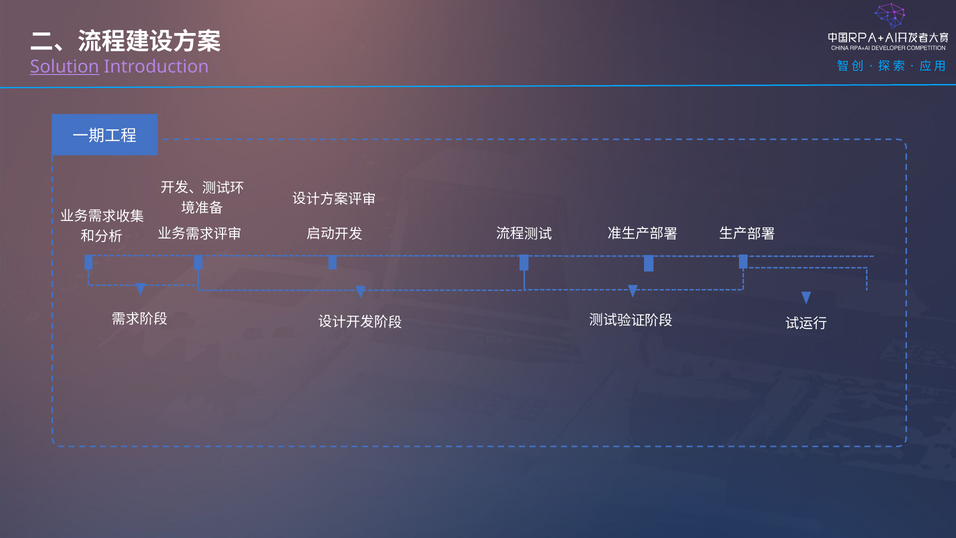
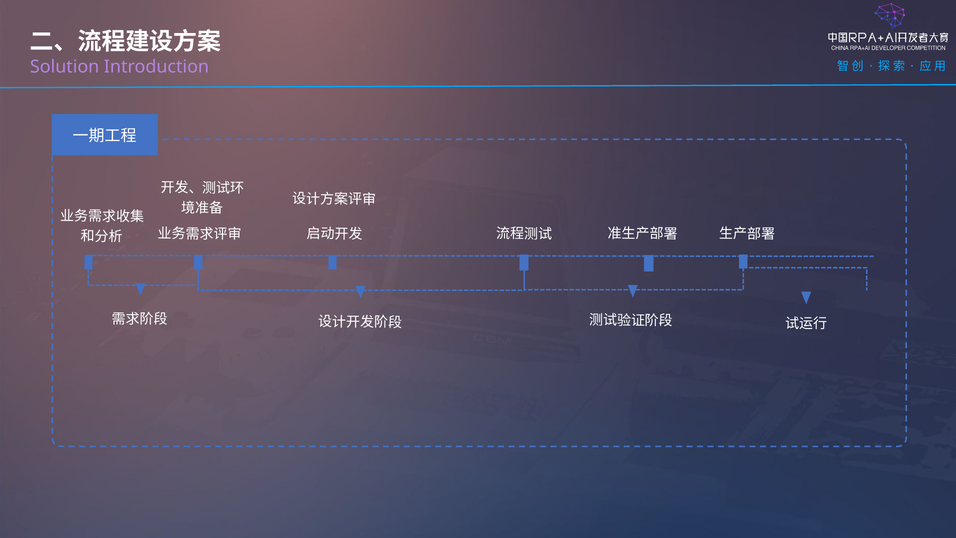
Solution underline: present -> none (65, 67)
